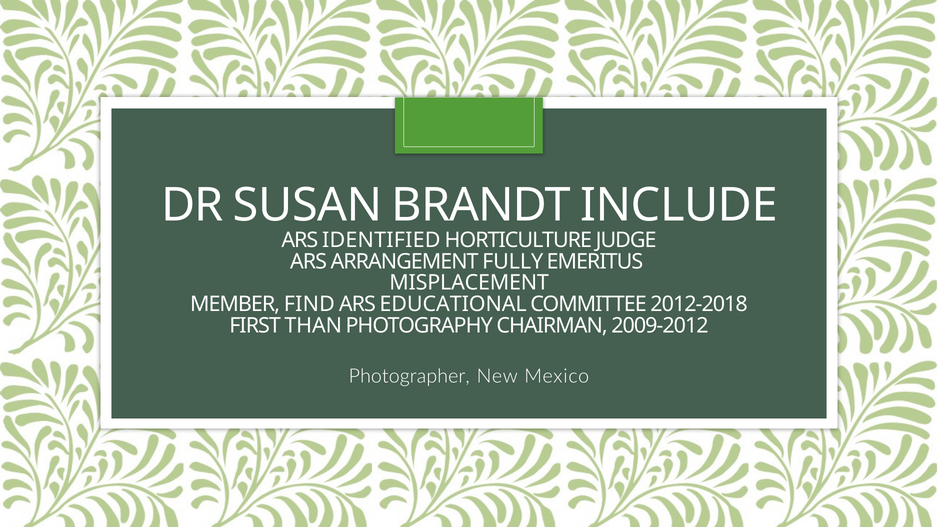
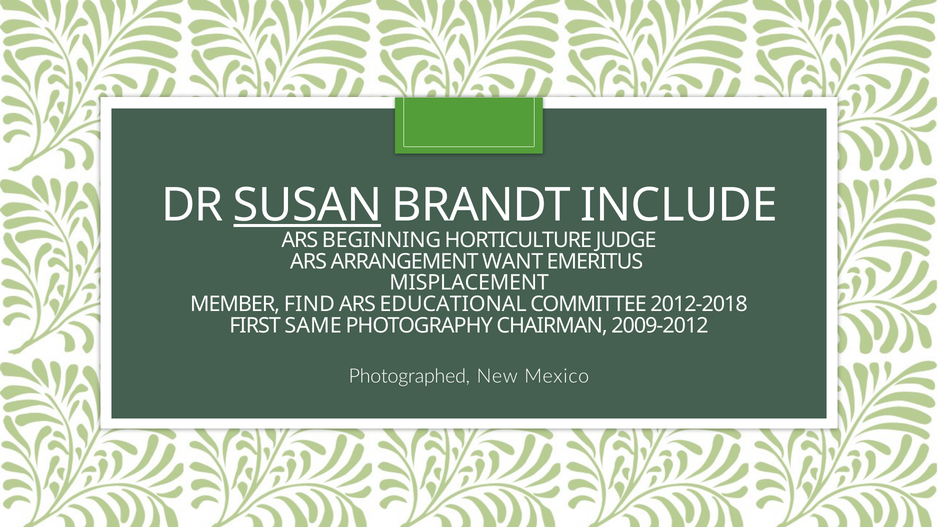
SUSAN underline: none -> present (308, 206)
IDENTIFIED: IDENTIFIED -> BEGINNING (381, 240)
FULLY: FULLY -> WANT (513, 262)
THAN: THAN -> SAME (313, 326)
Photographer: Photographer -> Photographed (409, 377)
